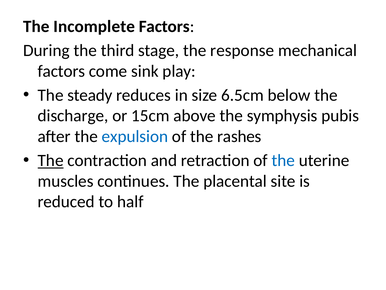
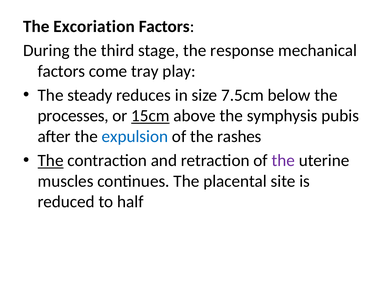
Incomplete: Incomplete -> Excoriation (94, 26)
sink: sink -> tray (145, 71)
6.5cm: 6.5cm -> 7.5cm (242, 95)
discharge: discharge -> processes (73, 116)
15cm underline: none -> present (150, 116)
the colour: blue -> purple (283, 160)
